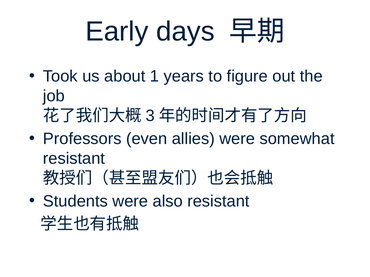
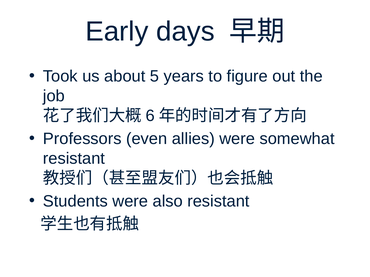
1: 1 -> 5 (155, 76)
3: 3 -> 6 (150, 116)
